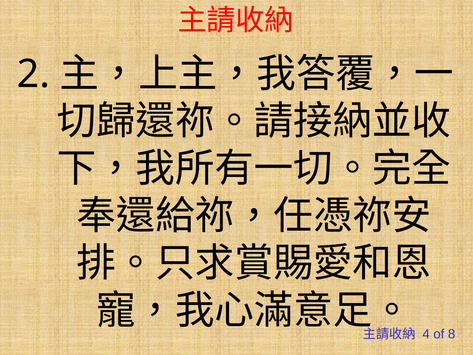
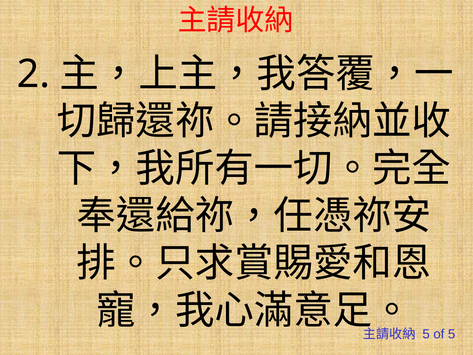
4: 4 -> 5 (426, 334)
of 8: 8 -> 5 (452, 334)
